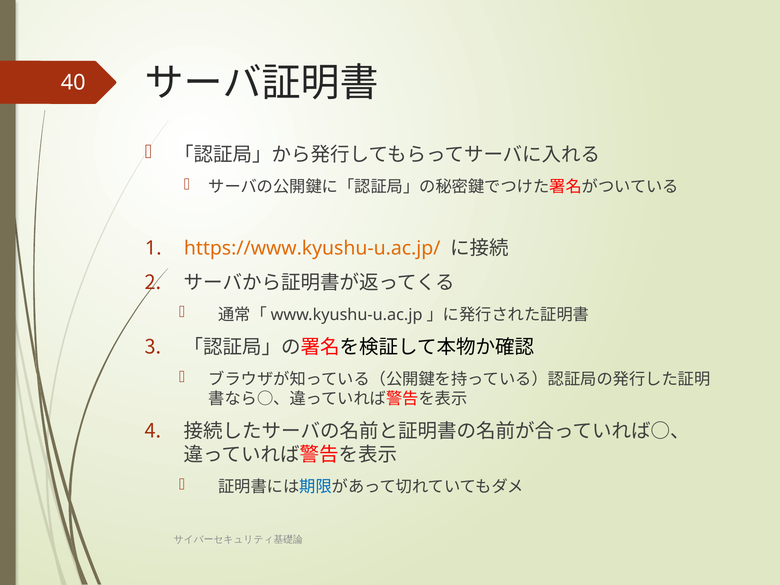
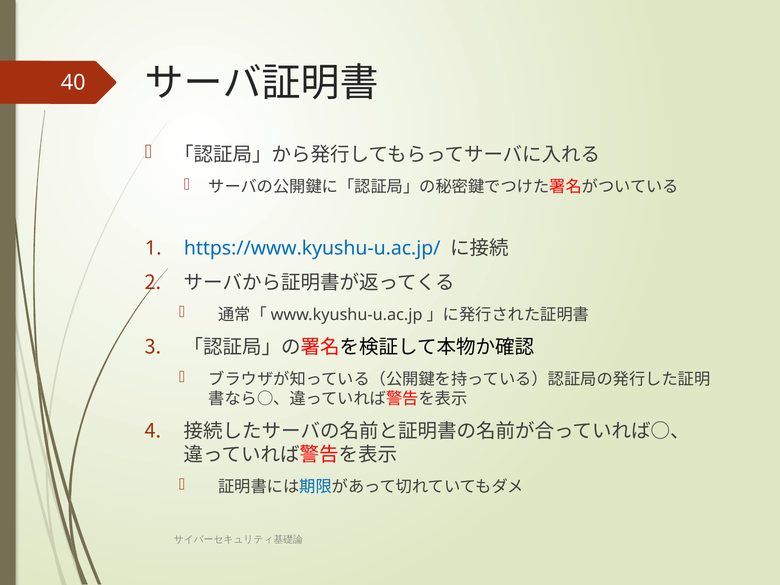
https://www.kyushu-u.ac.jp/ colour: orange -> blue (312, 248)
